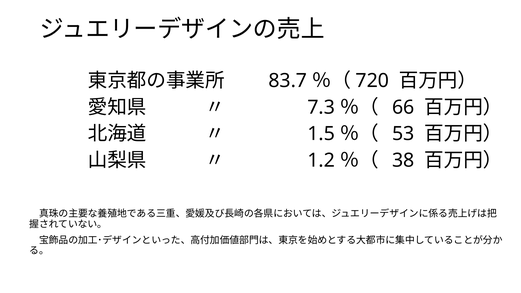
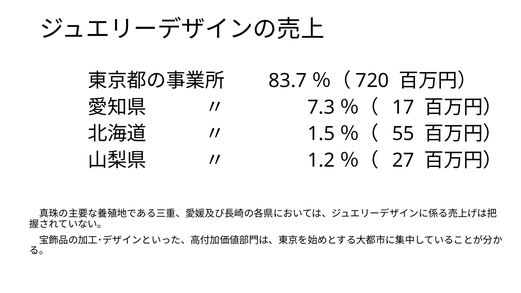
66: 66 -> 17 (403, 107)
53: 53 -> 55 (403, 134)
38: 38 -> 27 (403, 160)
